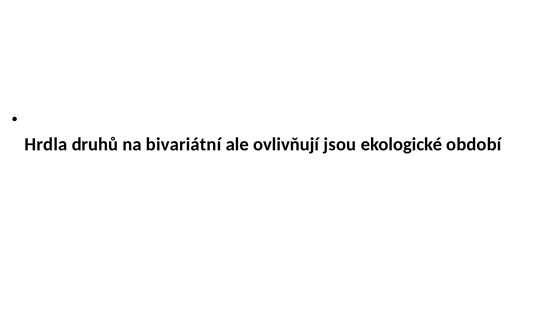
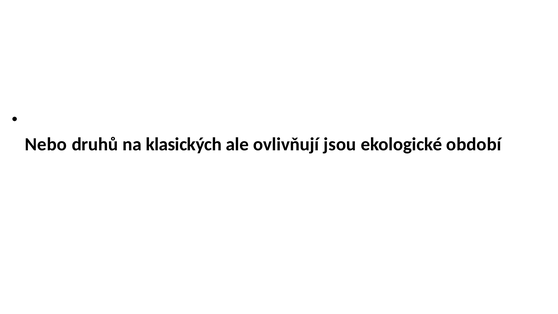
Hrdla: Hrdla -> Nebo (46, 144)
bivariátní: bivariátní -> klasických (184, 144)
